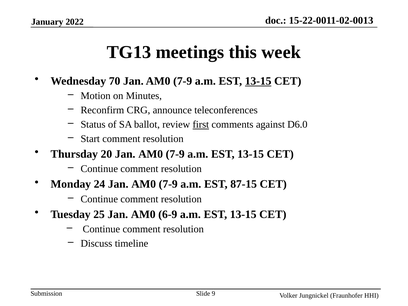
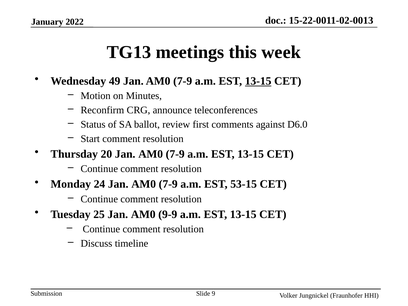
70: 70 -> 49 (115, 81)
first underline: present -> none (201, 124)
87-15: 87-15 -> 53-15 (244, 184)
6-9: 6-9 -> 9-9 (168, 214)
